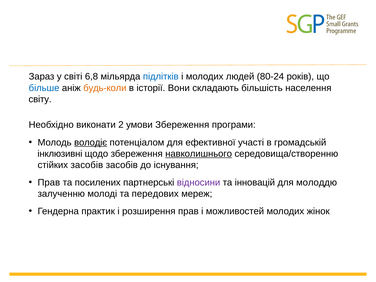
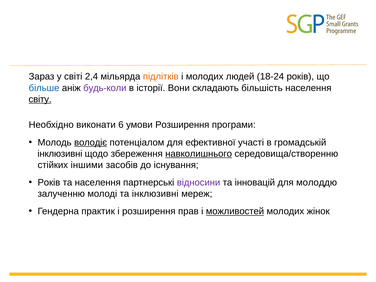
6,8: 6,8 -> 2,4 (91, 77)
підлітків colour: blue -> orange (161, 77)
80-24: 80-24 -> 18-24 (270, 77)
будь-коли colour: orange -> purple (105, 88)
світу underline: none -> present (40, 99)
2: 2 -> 6 (121, 125)
умови Збереження: Збереження -> Розширення (182, 125)
стійких засобів: засобів -> іншими (87, 165)
Прав: Прав -> Років (49, 183)
та посилених: посилених -> населення (98, 183)
та передових: передових -> інклюзивні (155, 194)
можливостей underline: none -> present (235, 211)
